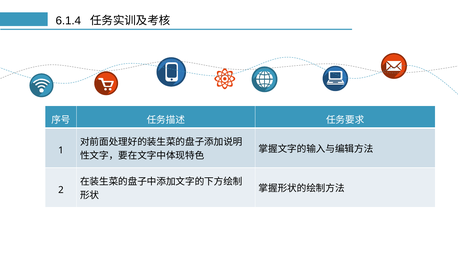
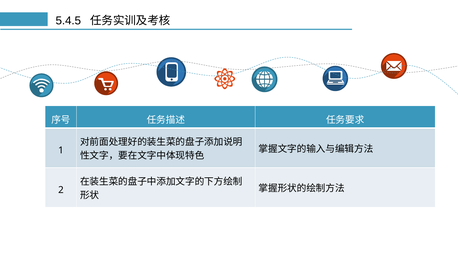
6.1.4: 6.1.4 -> 5.4.5 (68, 21)
